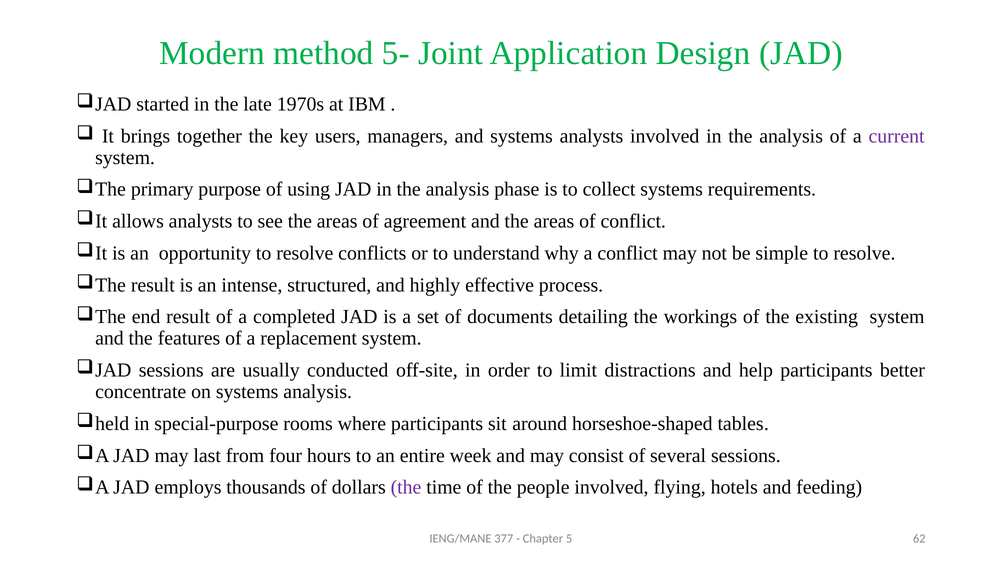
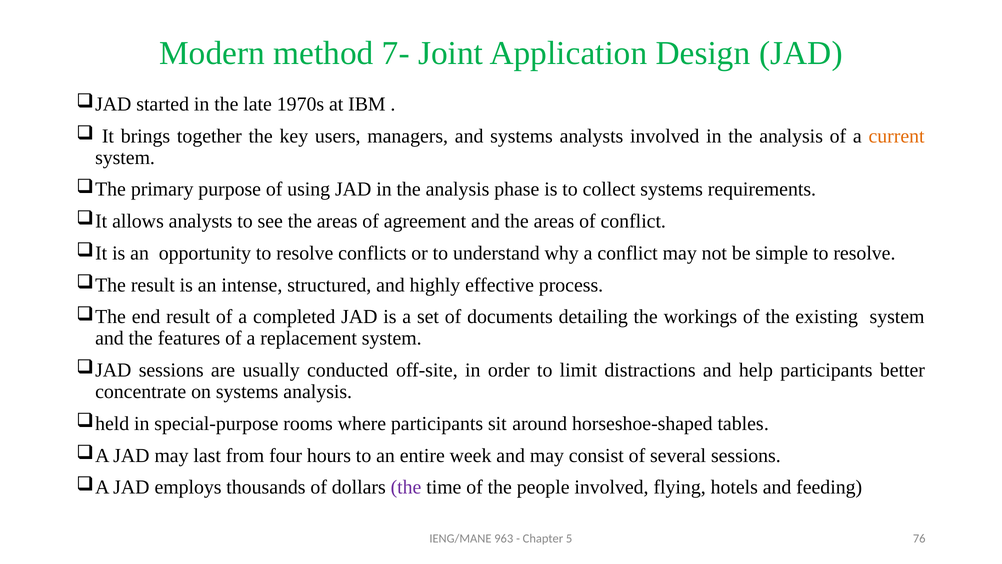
5-: 5- -> 7- (396, 53)
current colour: purple -> orange (897, 136)
377: 377 -> 963 (504, 538)
62: 62 -> 76 (919, 538)
